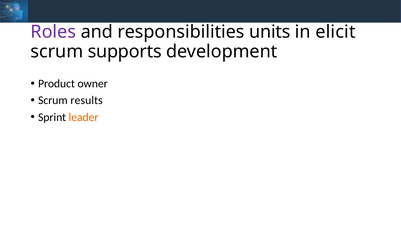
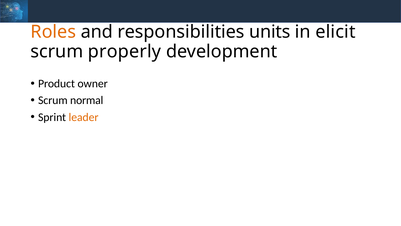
Roles colour: purple -> orange (53, 32)
supports: supports -> properly (125, 51)
results: results -> normal (87, 100)
